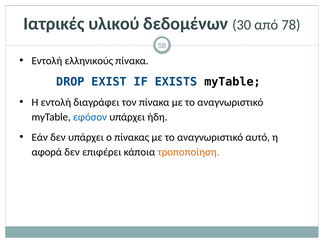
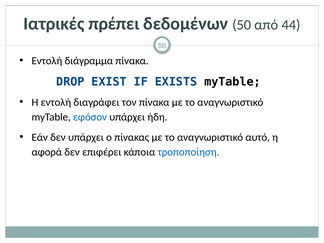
υλικού: υλικού -> πρέπει (114, 24)
30: 30 -> 50 (242, 25)
78: 78 -> 44 (291, 25)
ελληνικούς: ελληνικούς -> διάγραμμα (89, 61)
τροποποίηση colour: orange -> blue (188, 152)
